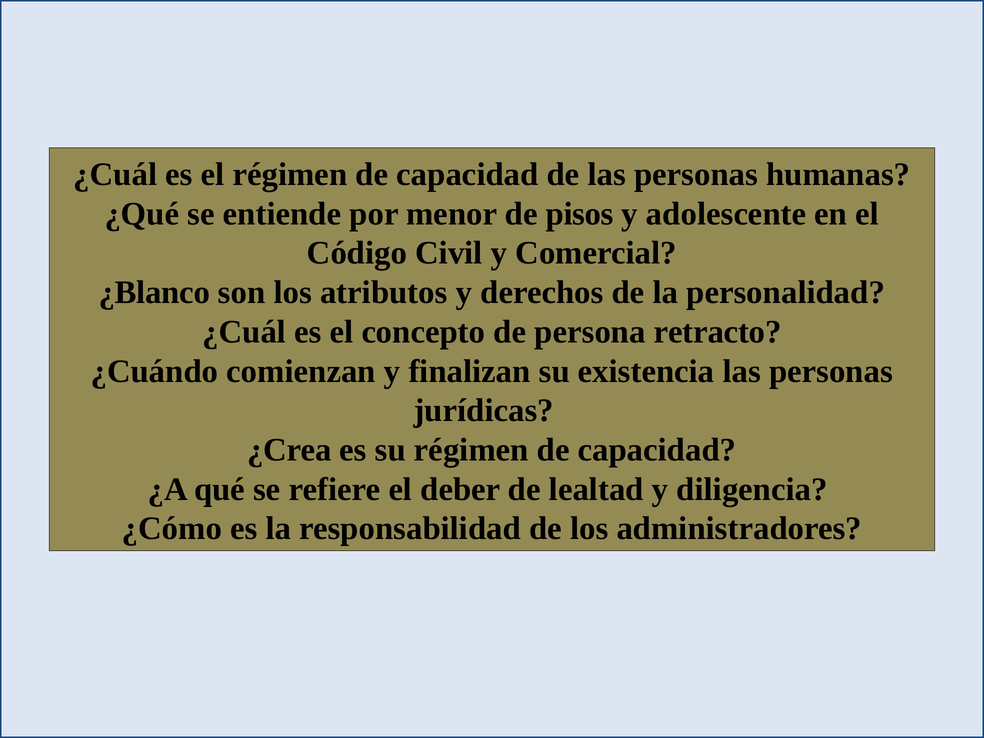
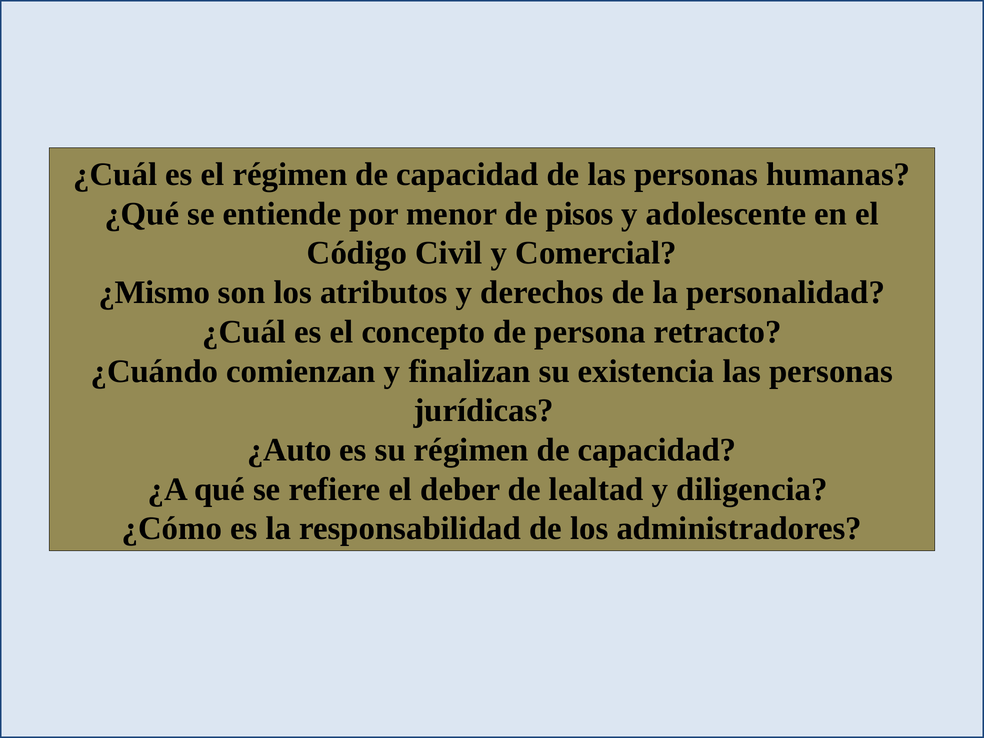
¿Blanco: ¿Blanco -> ¿Mismo (154, 292)
¿Crea: ¿Crea -> ¿Auto (289, 450)
